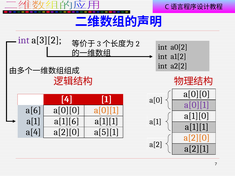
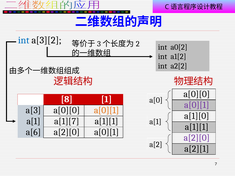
int colour: purple -> blue (24, 40)
4: 4 -> 8 (67, 99)
a[6: a[6 -> a[3 (33, 110)
a[1][6: a[1][6 -> a[1][7 (67, 121)
a[4: a[4 -> a[6 (33, 132)
a[2][0 a[5][1: a[5][1 -> a[0][1 (107, 132)
a[2][0 colour: orange -> purple (197, 138)
